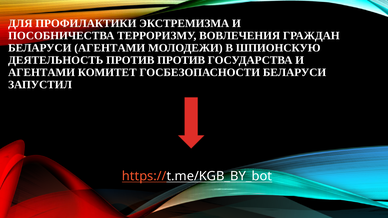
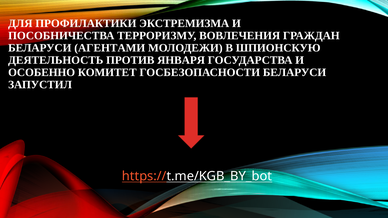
ПРОТИВ ПРОТИВ: ПРОТИВ -> ЯНВАРЯ (181, 60)
АГЕНТАМИ: АГЕНТАМИ -> ОСОБЕННО (42, 72)
